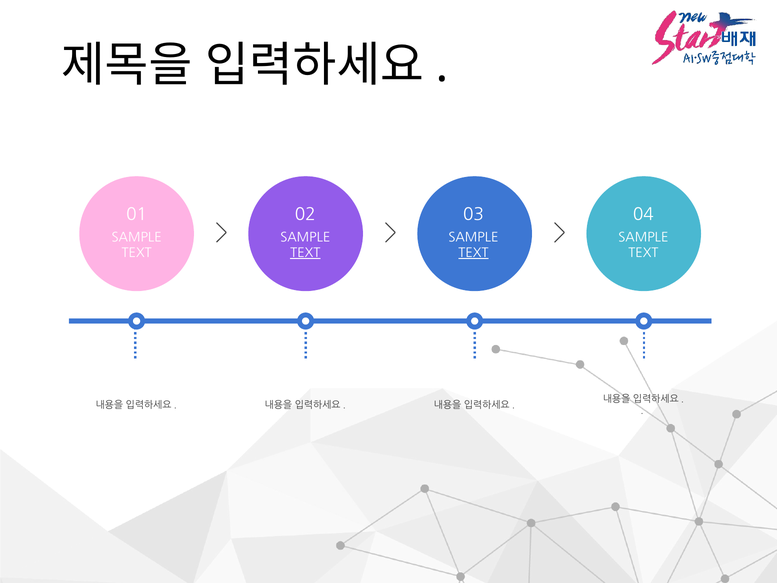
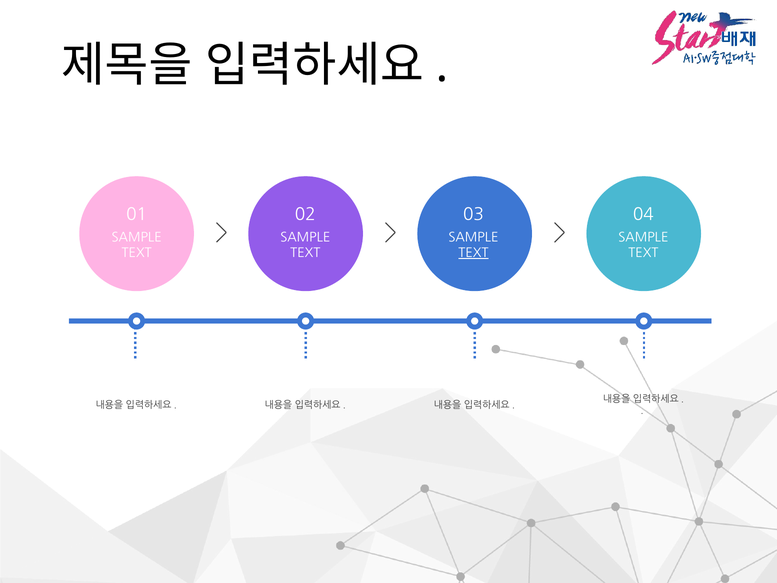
TEXT underline: present -> none (305, 253)
